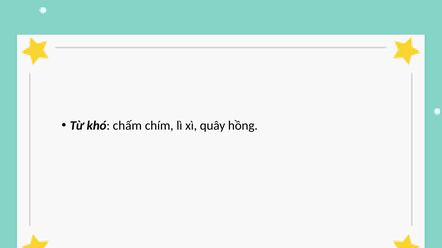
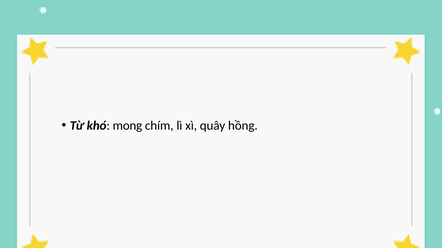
chấm: chấm -> mong (127, 126)
